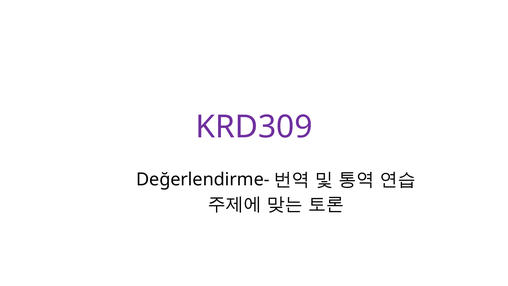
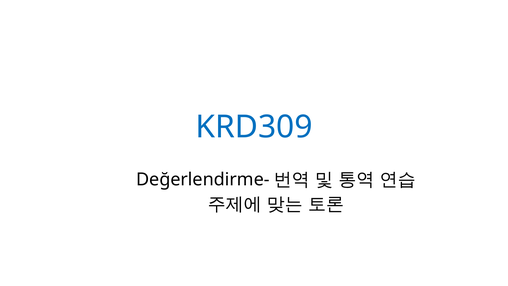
KRD309 colour: purple -> blue (254, 127)
